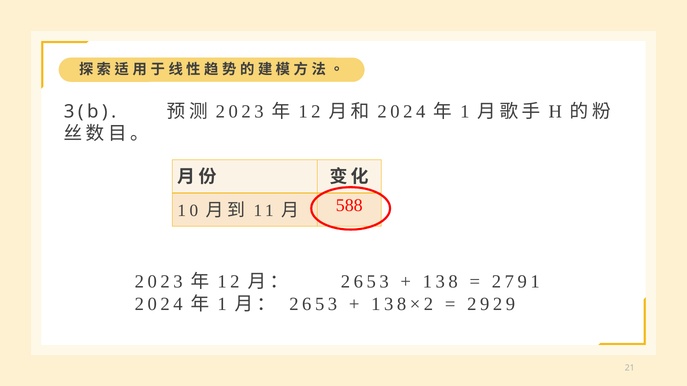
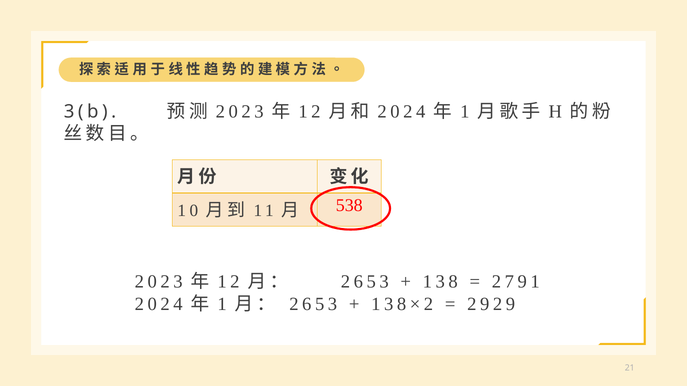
588: 588 -> 538 (349, 206)
